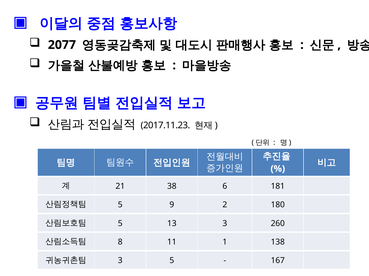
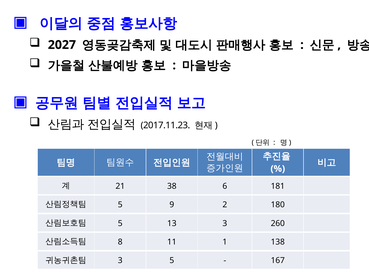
2077: 2077 -> 2027 (62, 45)
